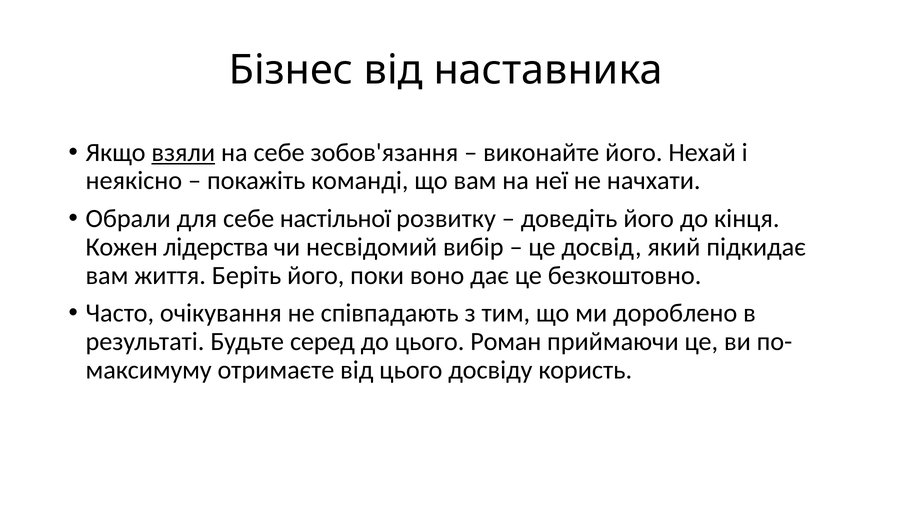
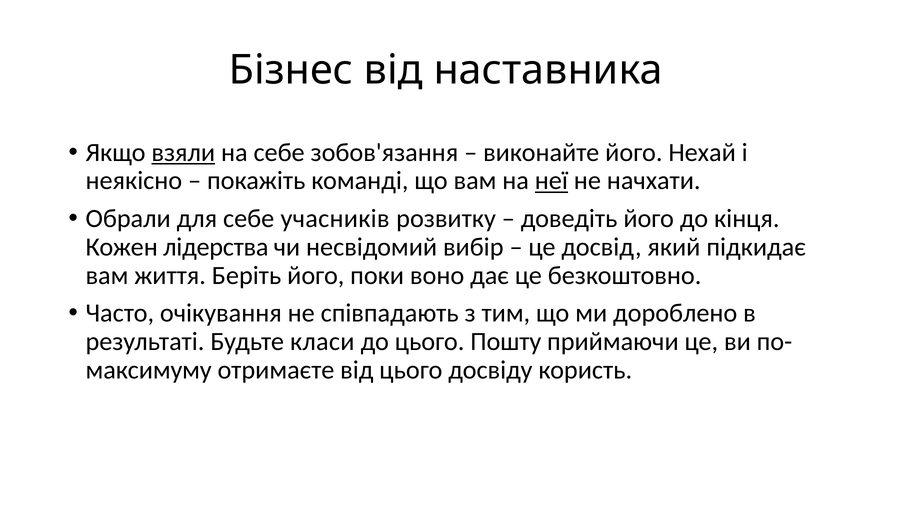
неї underline: none -> present (551, 181)
настільної: настільної -> учасників (335, 218)
серед: серед -> класи (322, 341)
Роман: Роман -> Пошту (506, 341)
